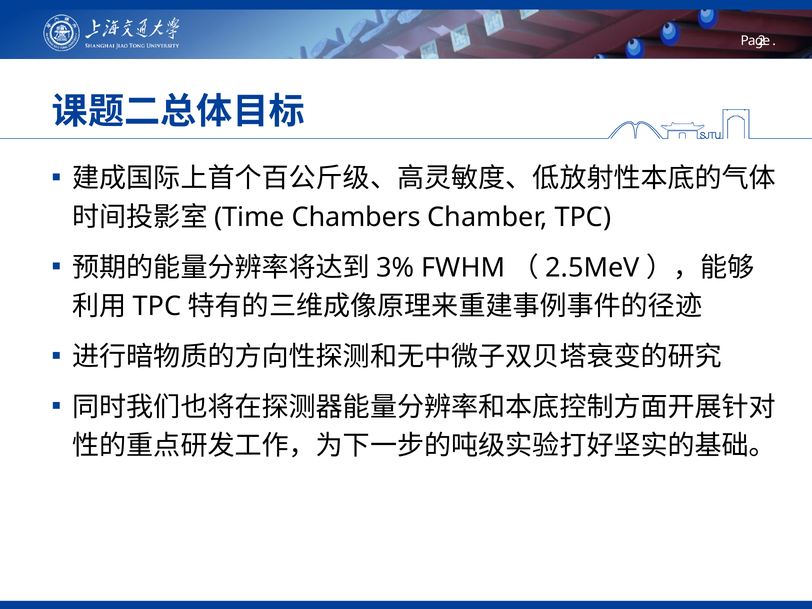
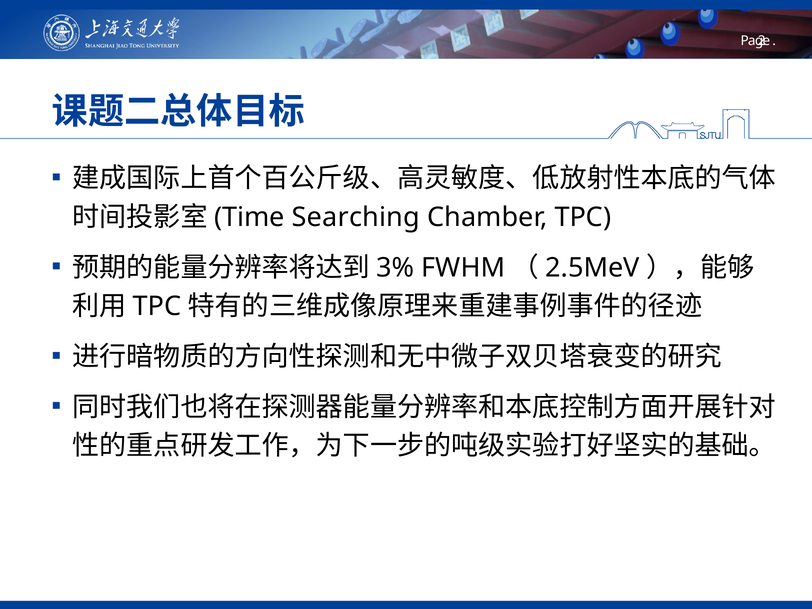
Chambers: Chambers -> Searching (356, 217)
